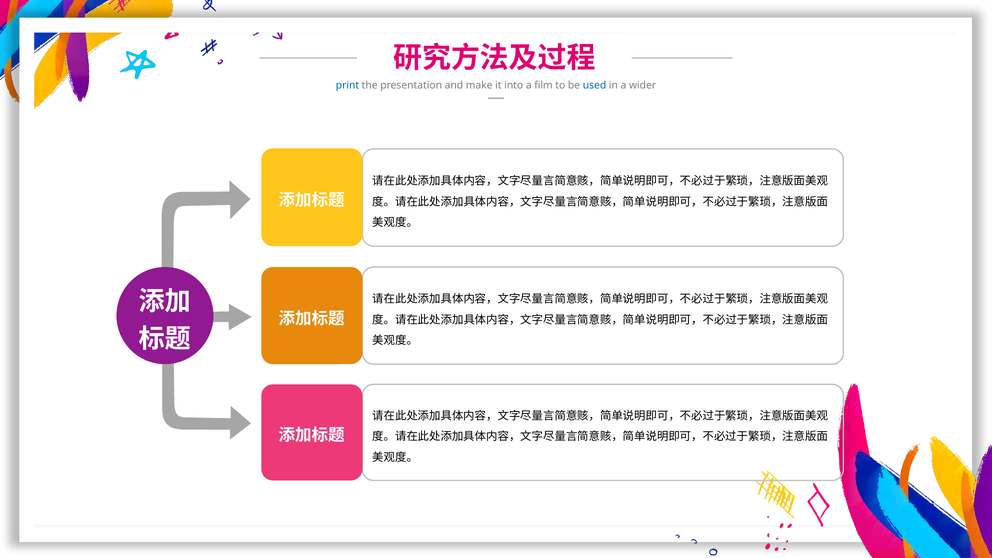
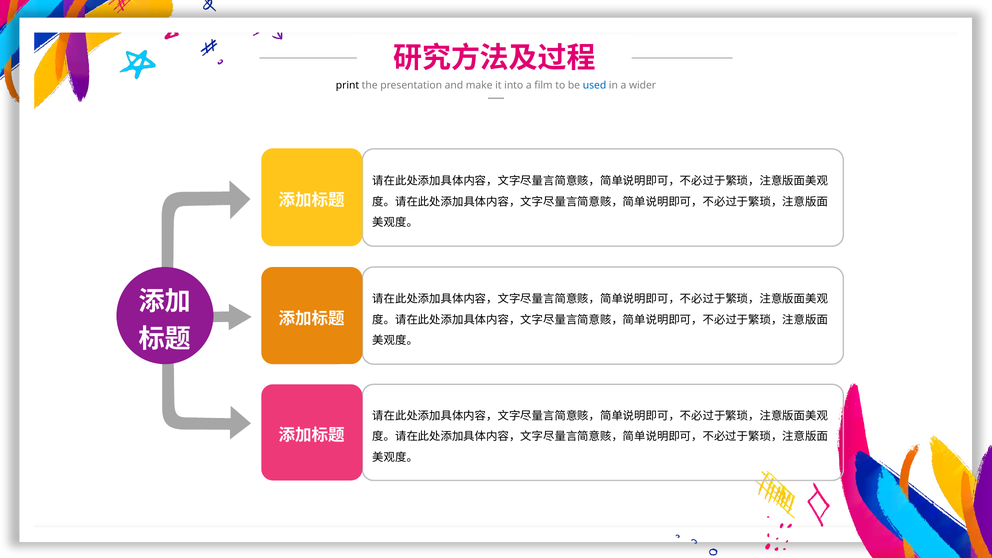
print colour: blue -> black (347, 86)
